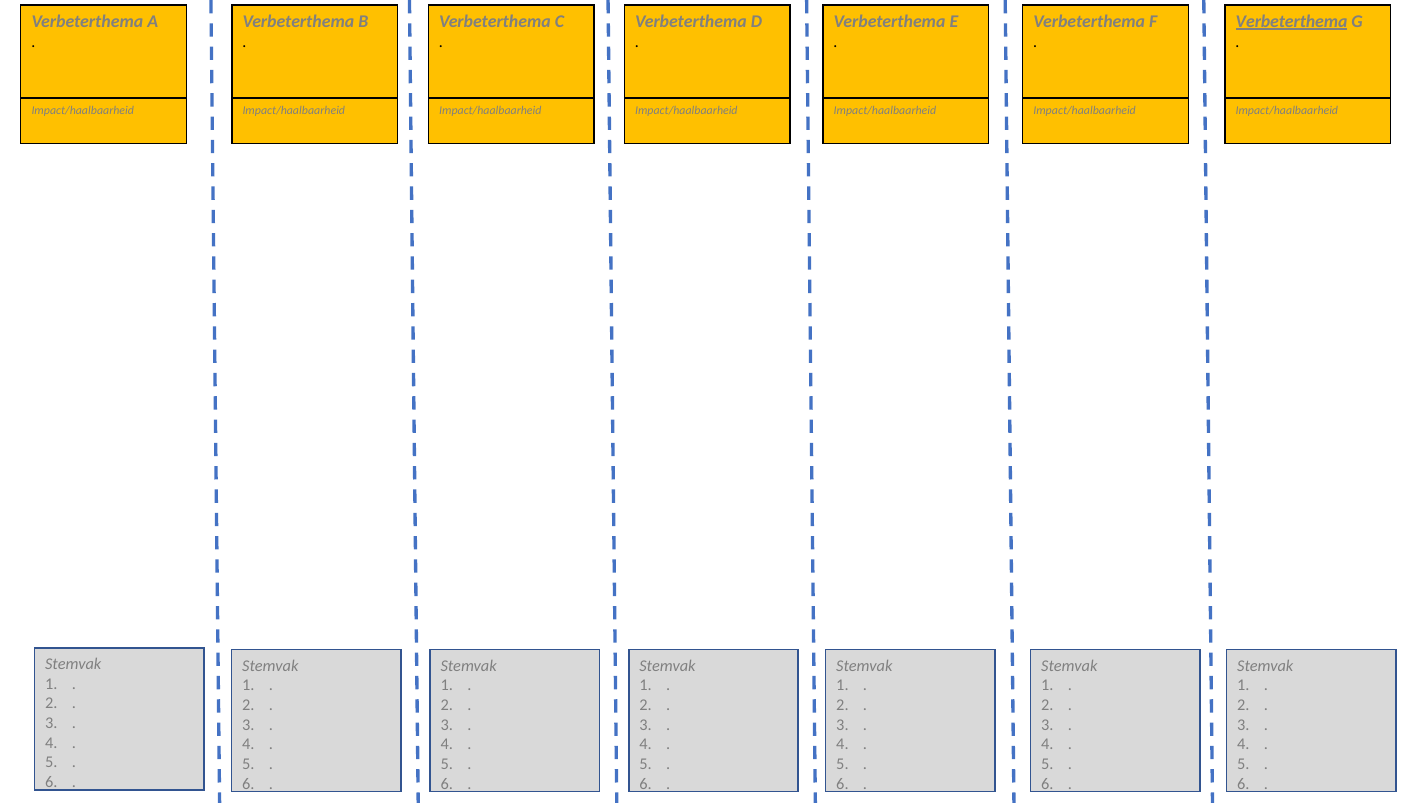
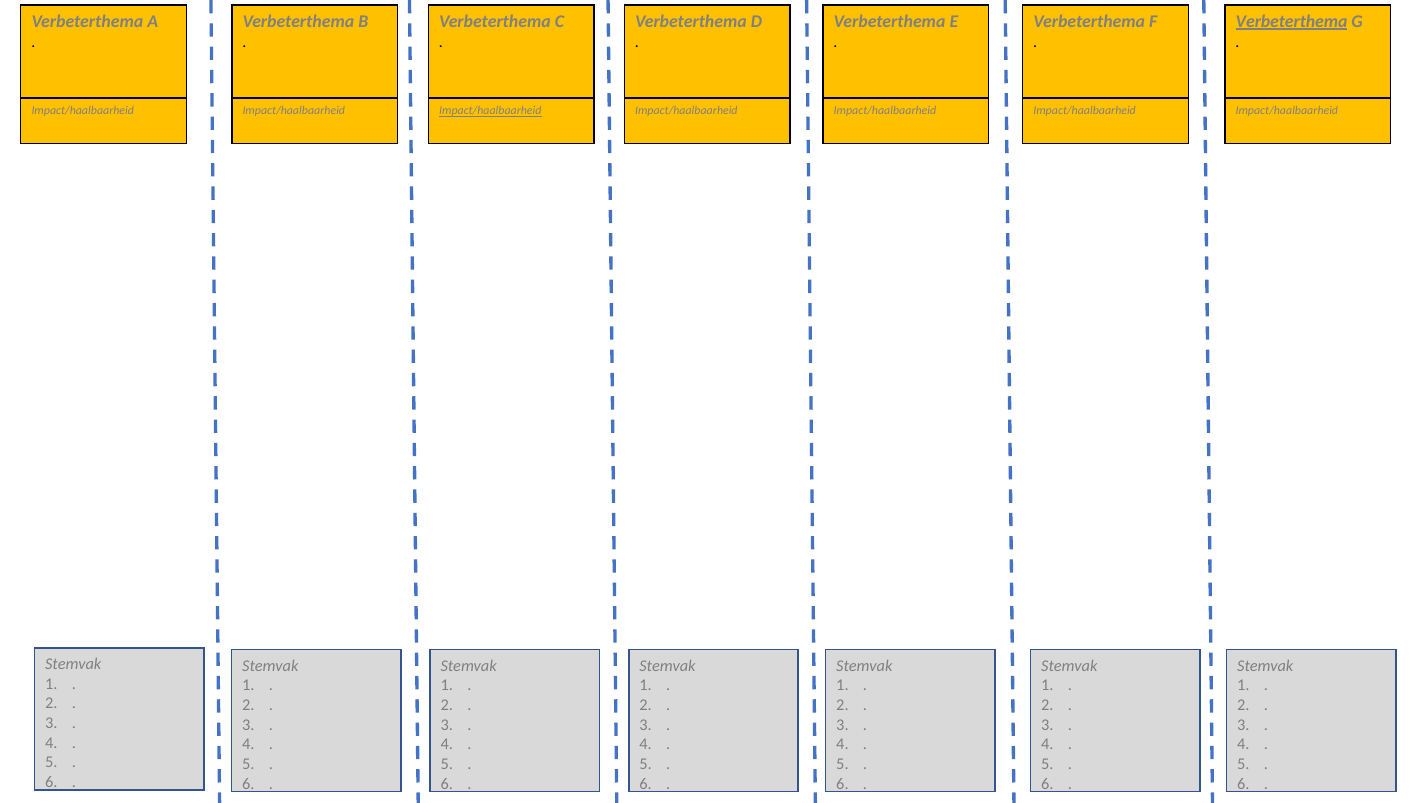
Impact/haalbaarheid underline: none -> present (490, 111)
